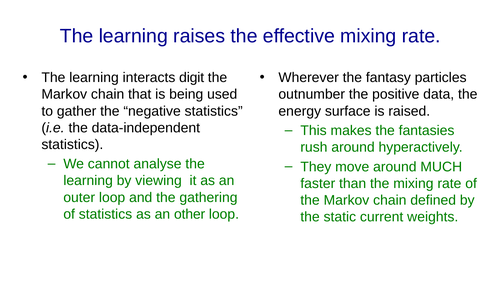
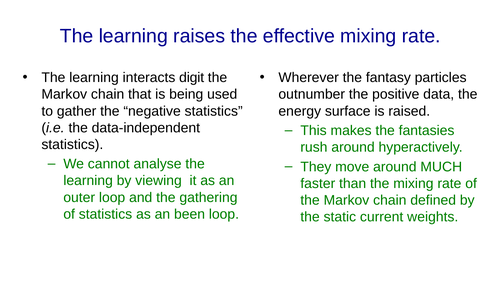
other: other -> been (190, 214)
